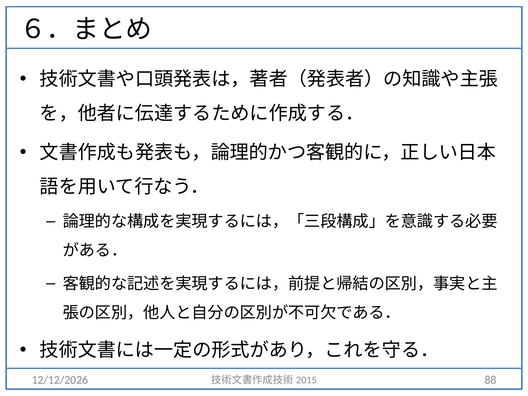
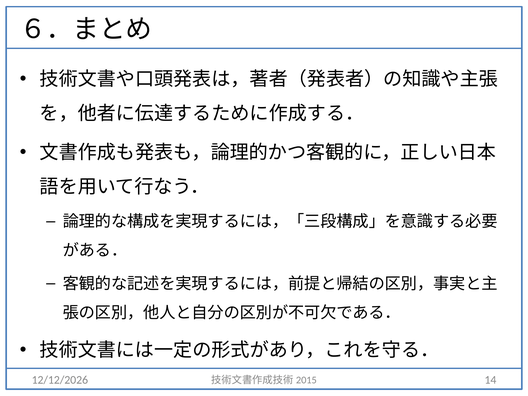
88: 88 -> 14 (490, 380)
